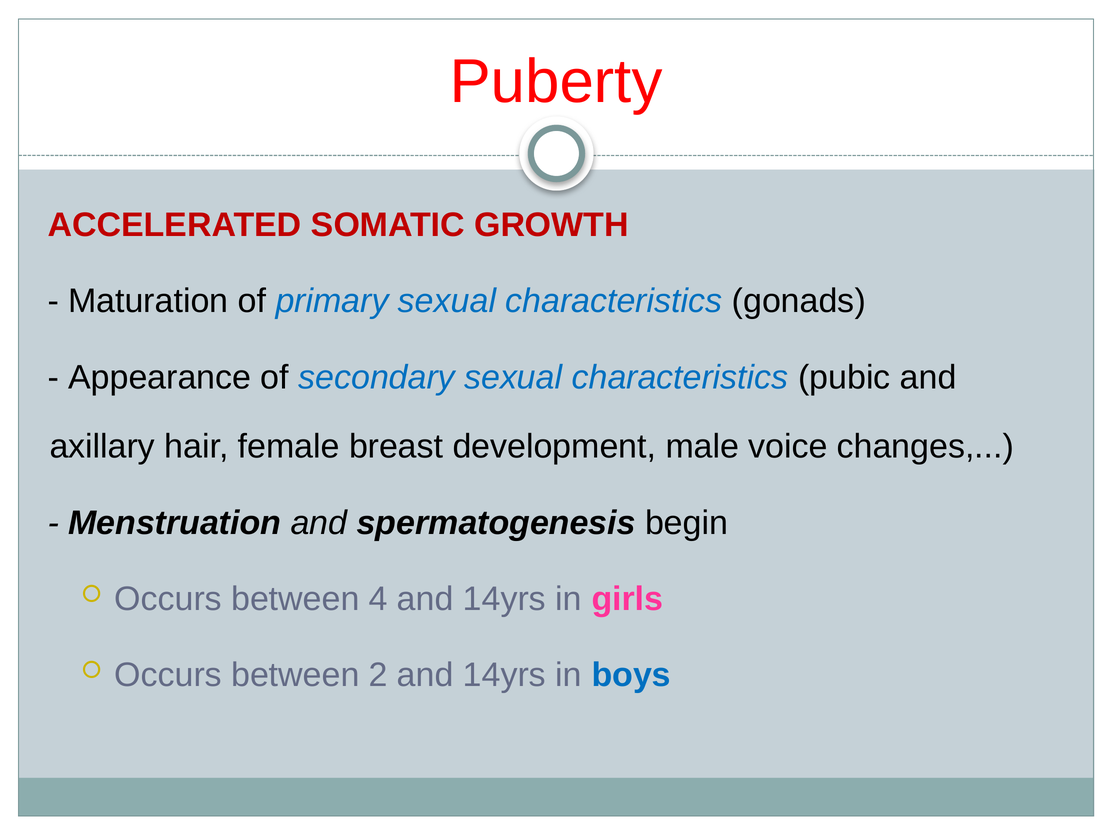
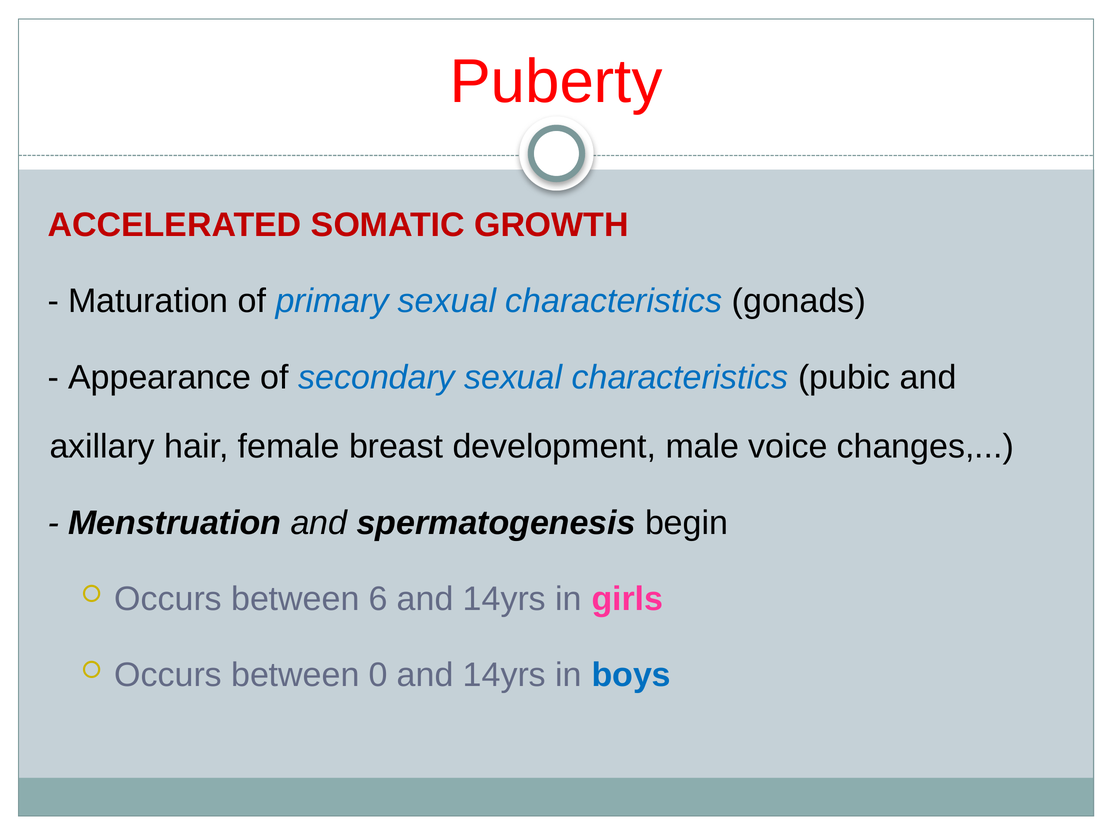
4: 4 -> 6 (378, 599)
2: 2 -> 0 (378, 675)
